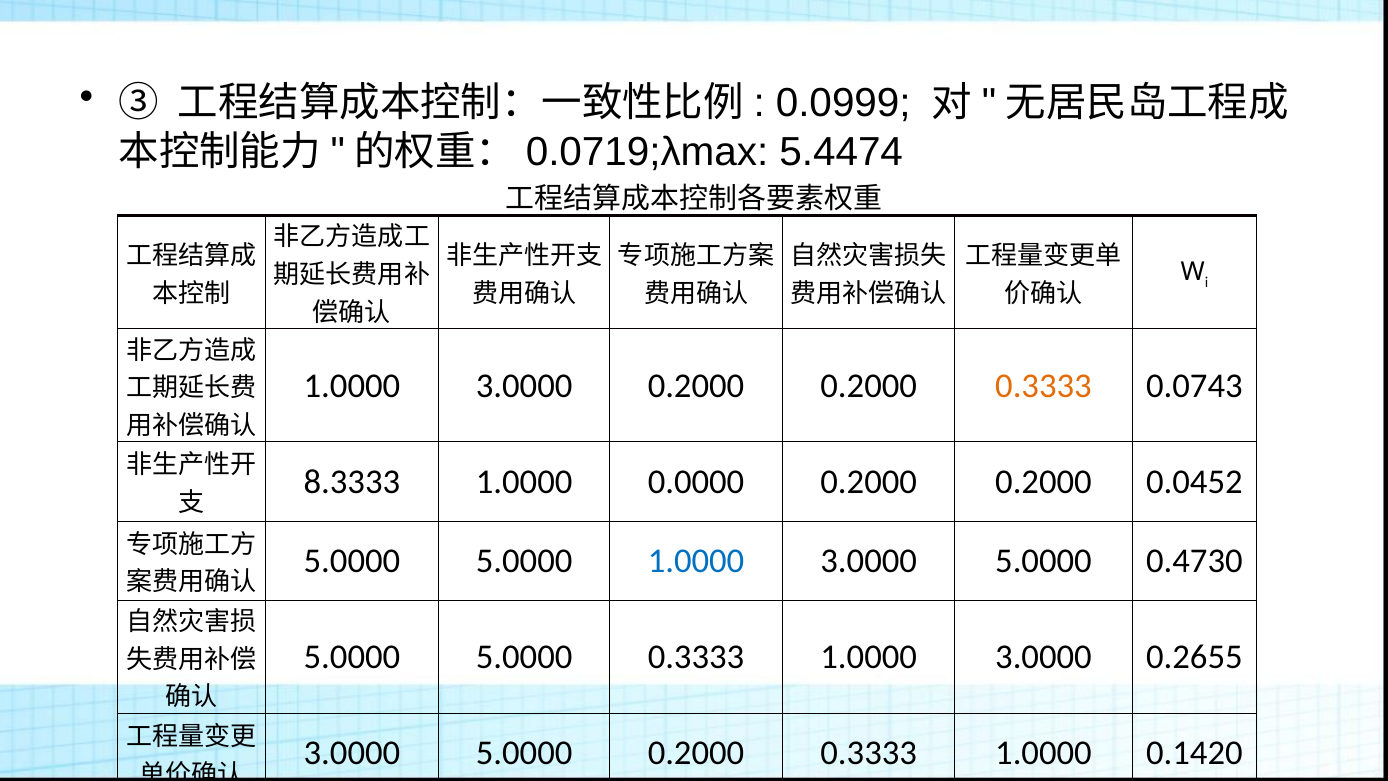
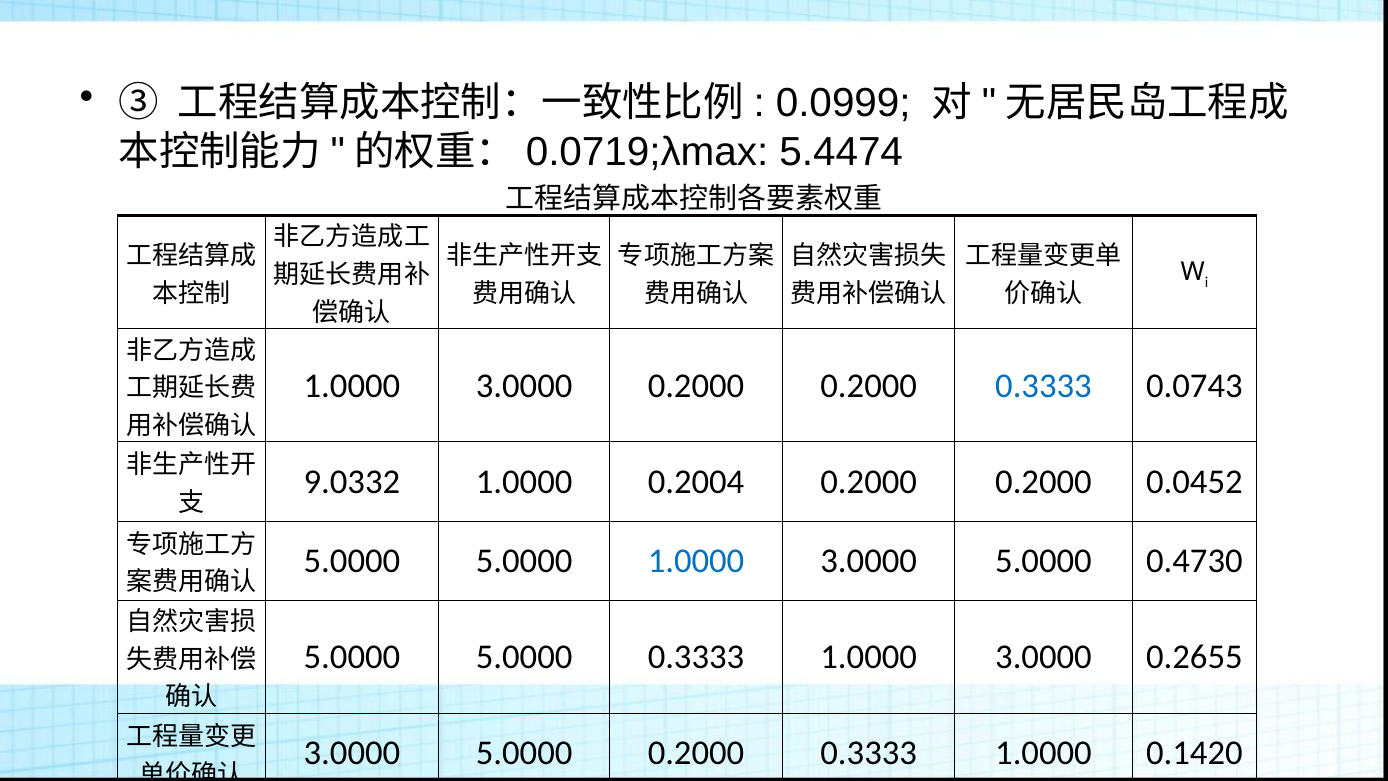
0.3333 colour: orange -> blue (1043, 386)
8.3333: 8.3333 -> 9.0332 (352, 482)
0.0000: 0.0000 -> 0.2004 (696, 482)
